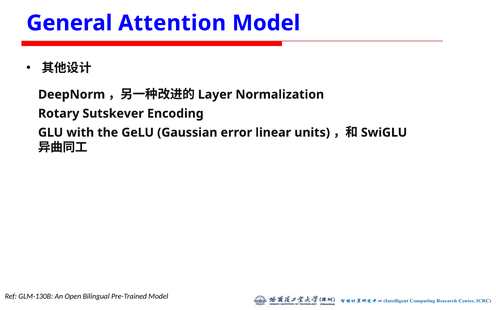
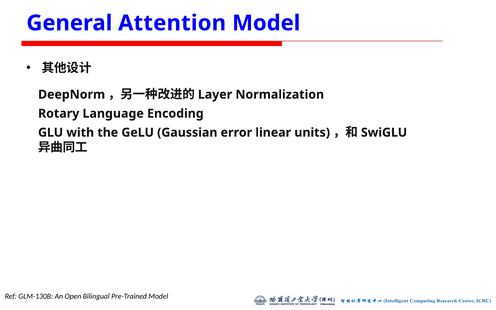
Sutskever: Sutskever -> Language (113, 114)
